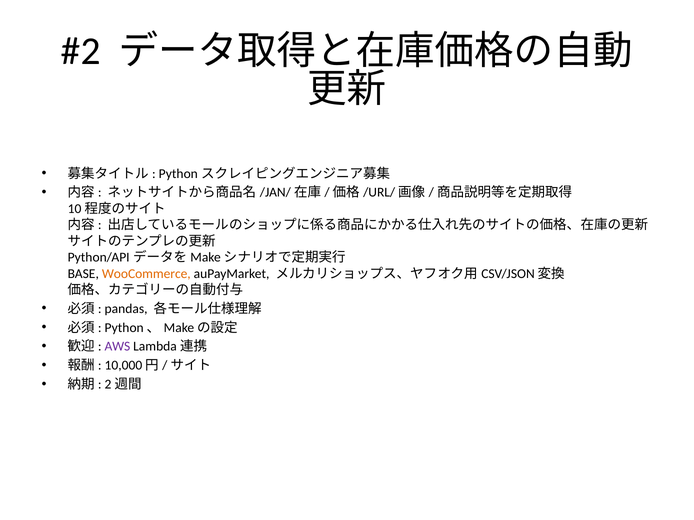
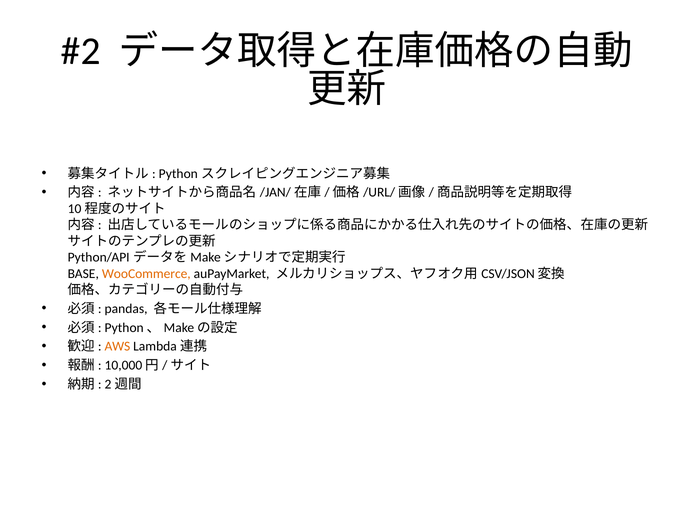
AWS colour: purple -> orange (117, 347)
